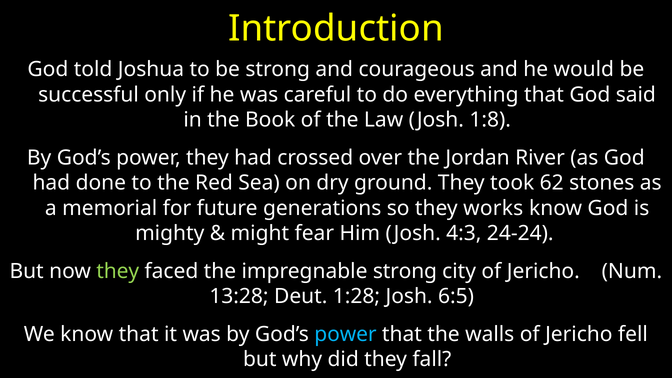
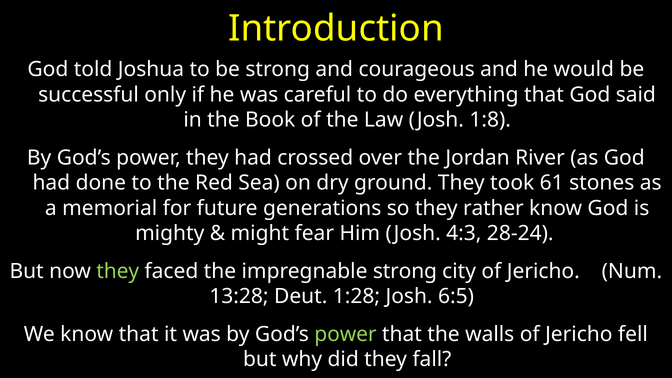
62: 62 -> 61 (552, 183)
works: works -> rather (493, 208)
24-24: 24-24 -> 28-24 (520, 233)
power colour: light blue -> light green (345, 334)
